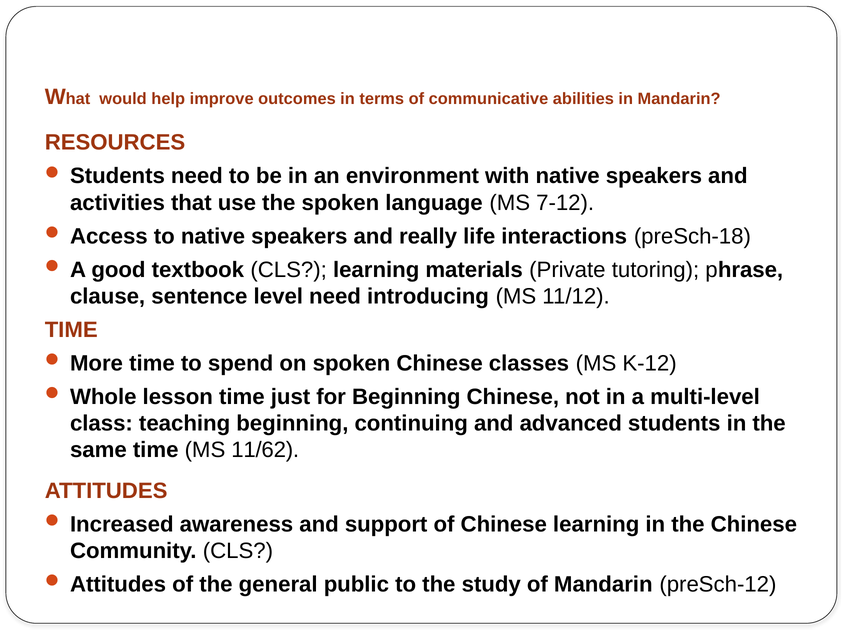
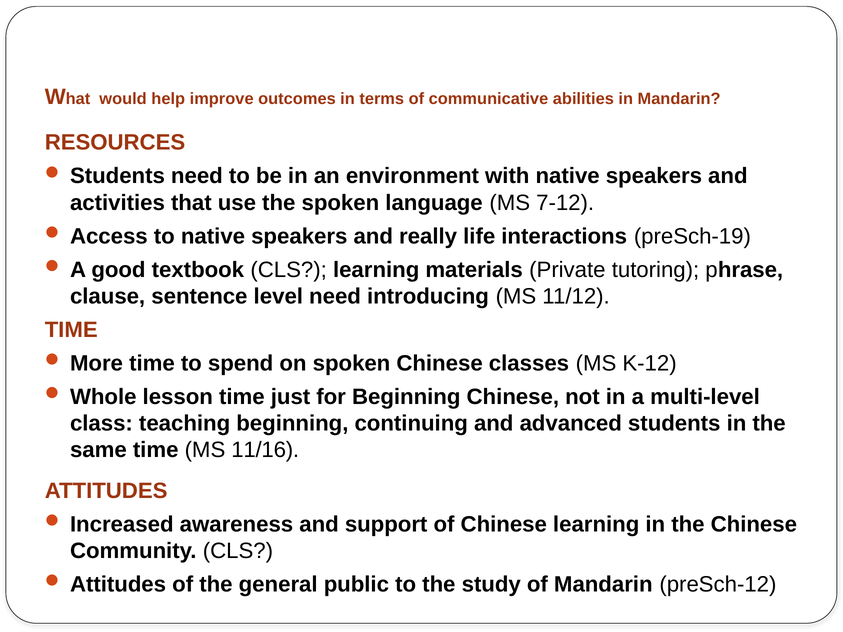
preSch-18: preSch-18 -> preSch-19 (692, 236)
11/62: 11/62 -> 11/16 (265, 450)
